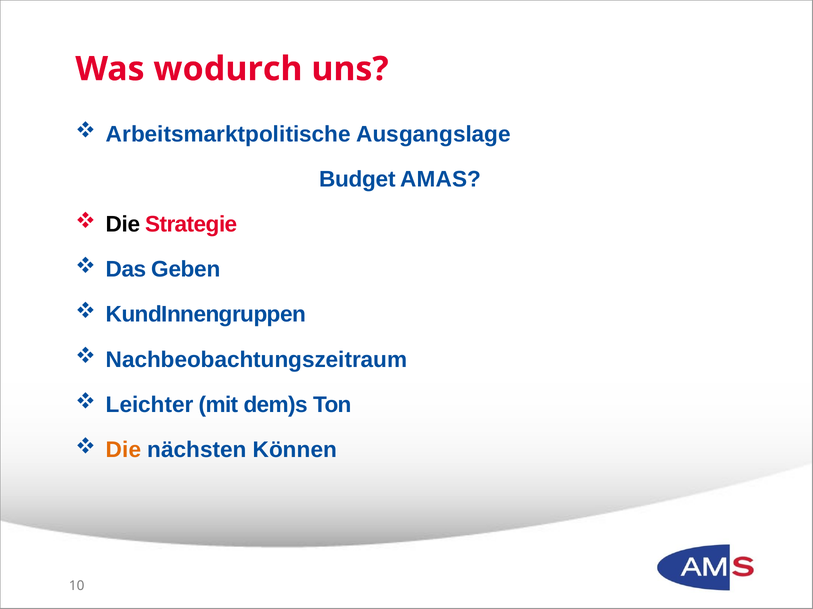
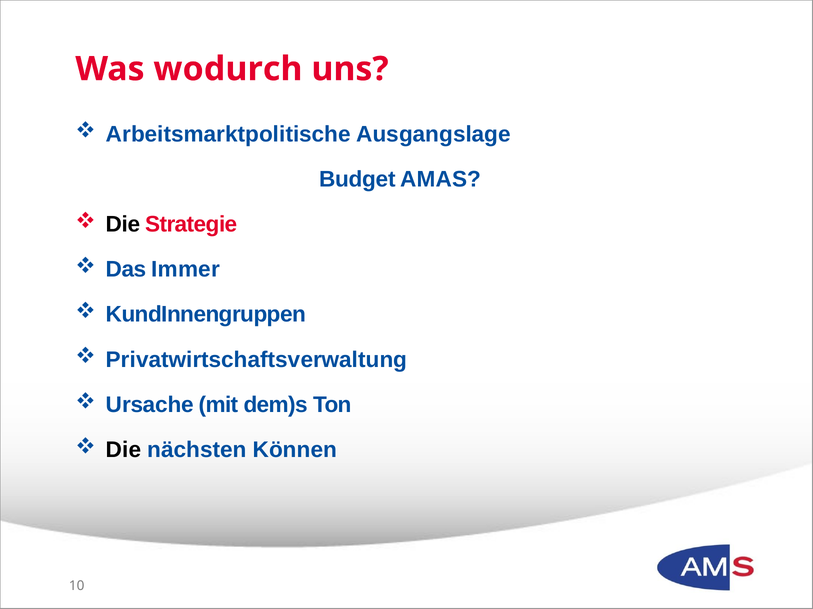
Geben: Geben -> Immer (186, 270)
Nachbeobachtungszeitraum: Nachbeobachtungszeitraum -> Privatwirtschaftsverwaltung (257, 360)
Leichter: Leichter -> Ursache (150, 405)
Die colour: orange -> black (124, 450)
